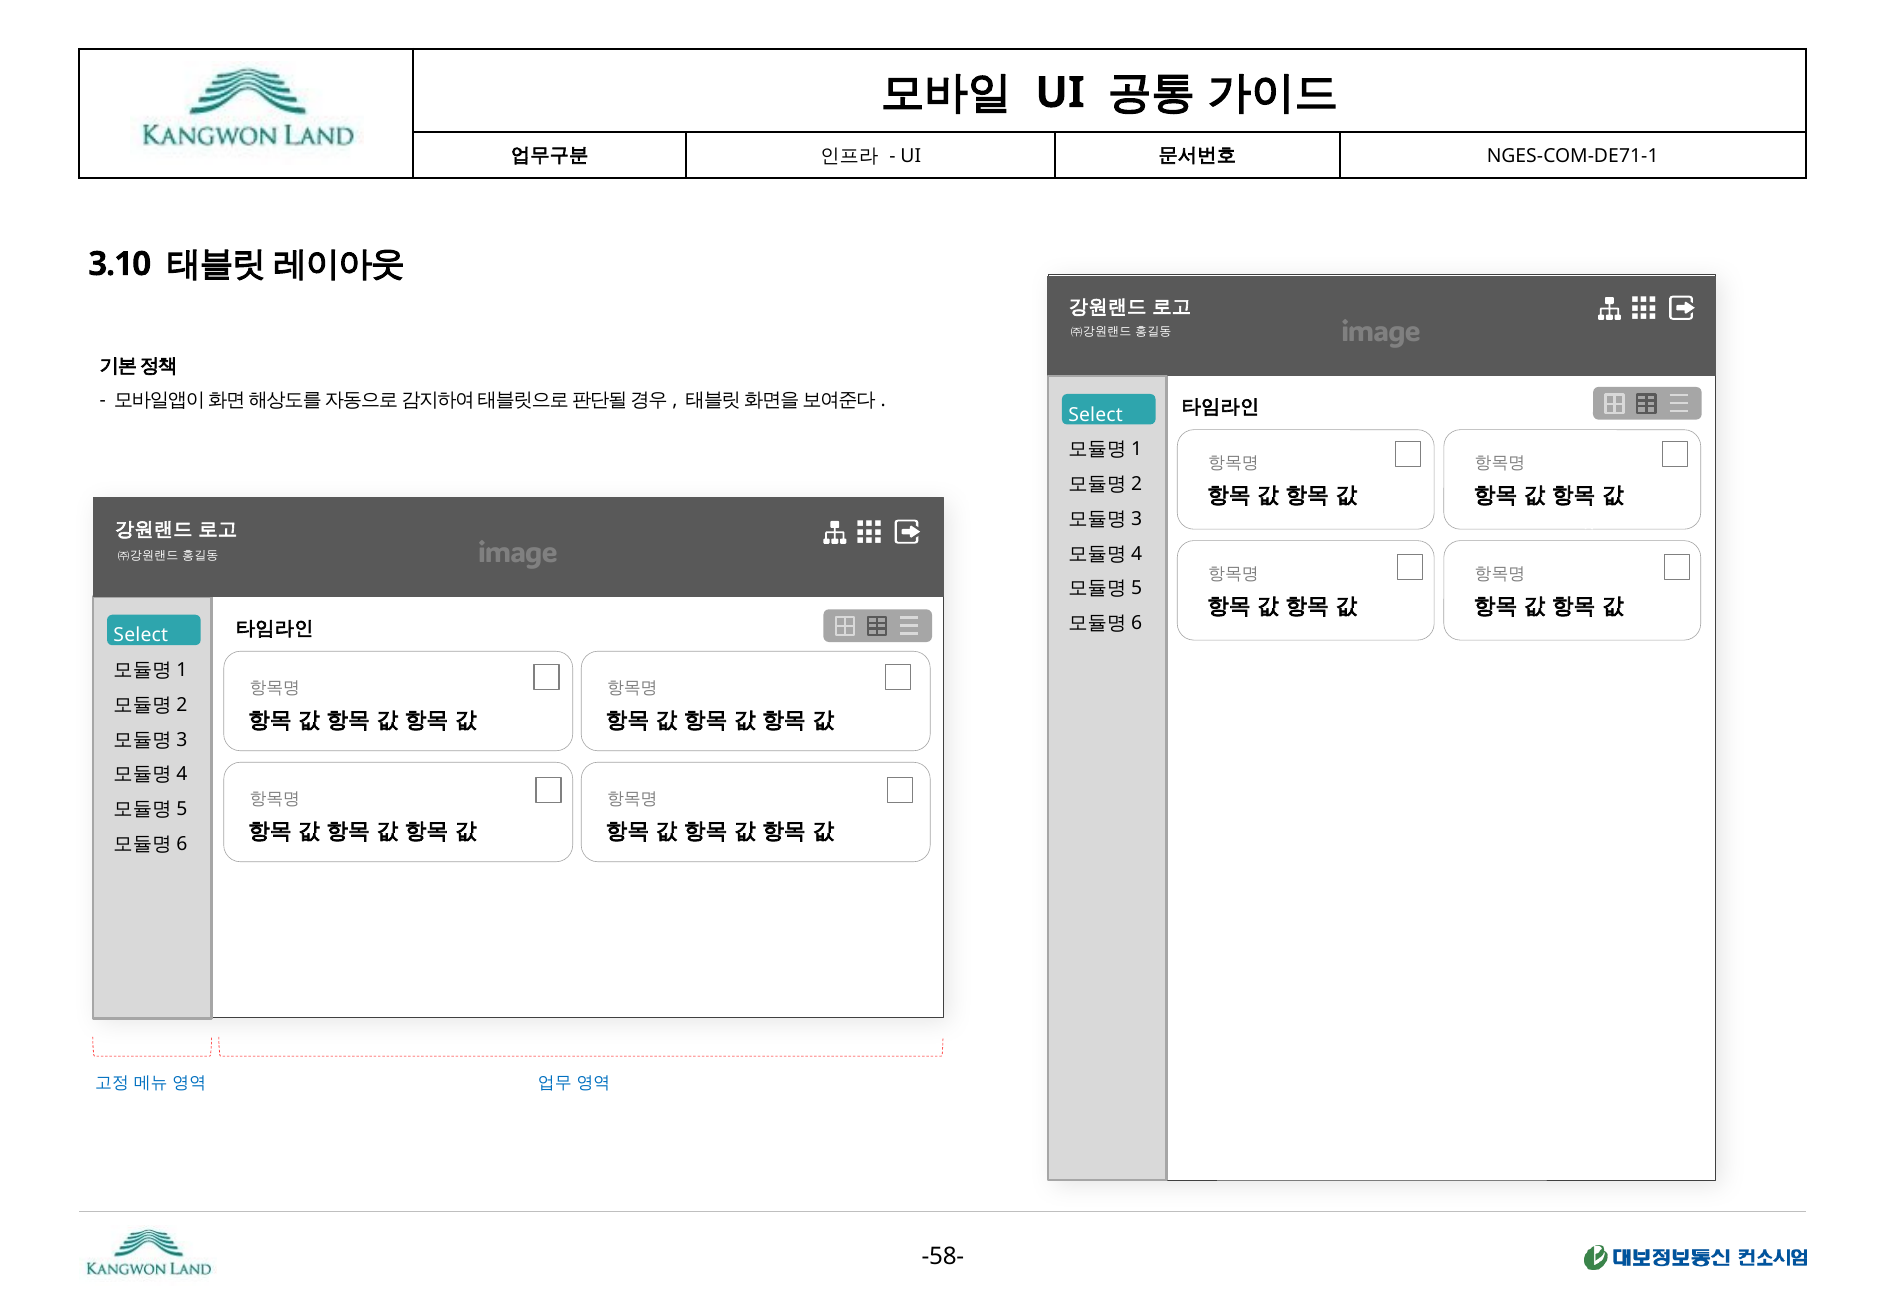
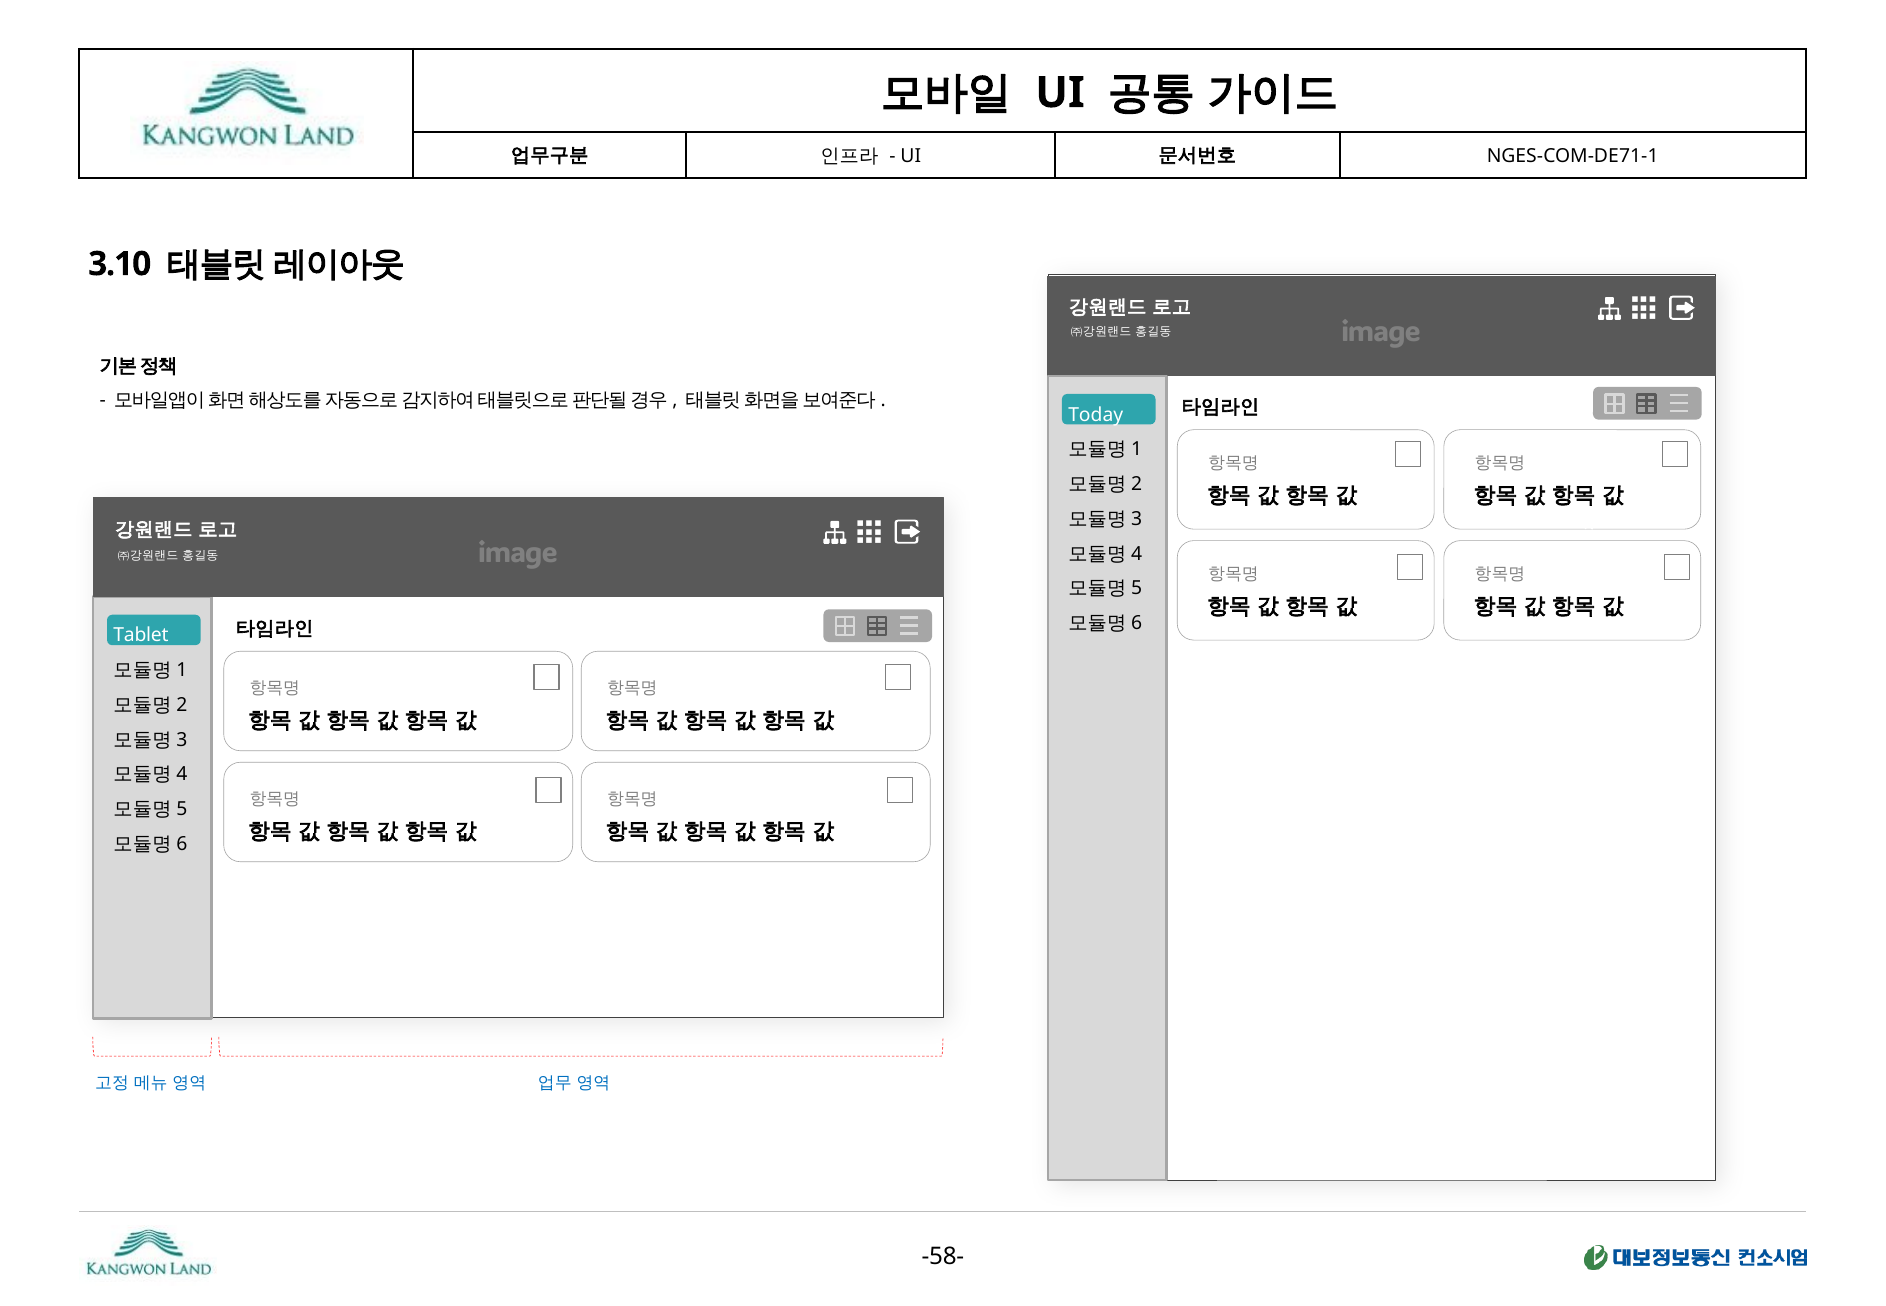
Select: Select -> Today (1096, 415)
Select: Select -> Tablet (141, 635)
